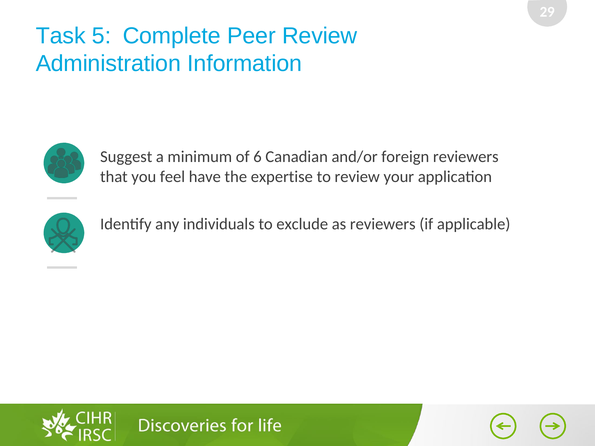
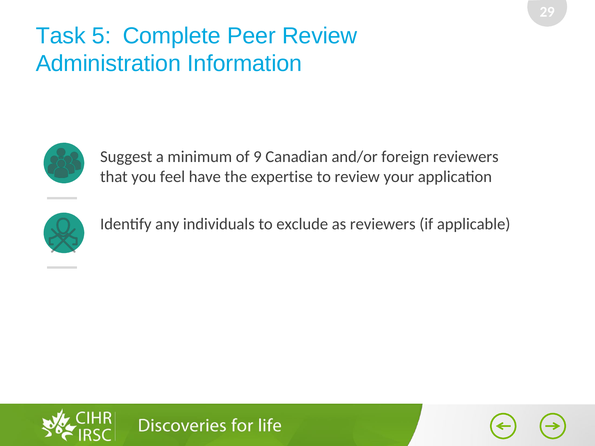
6: 6 -> 9 (257, 157)
